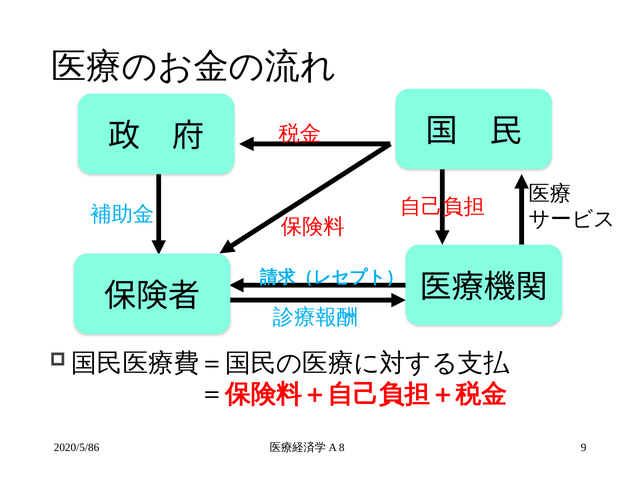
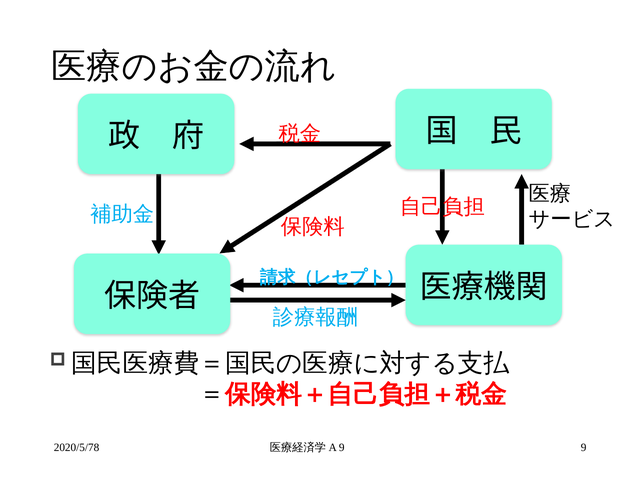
2020/5/86: 2020/5/86 -> 2020/5/78 (77, 448)
8: 8 -> 9 (342, 448)
